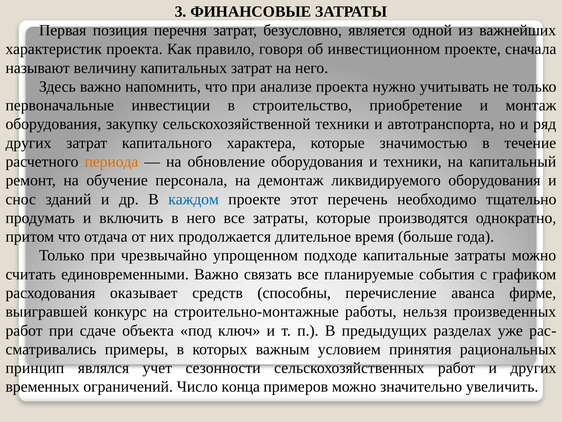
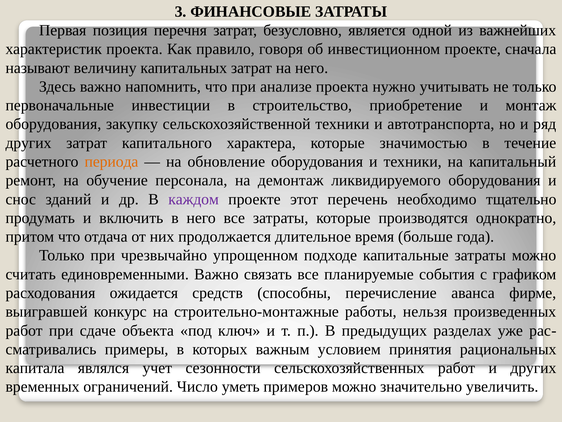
каждом colour: blue -> purple (194, 199)
оказывает: оказывает -> ожидается (144, 293)
принцип: принцип -> капитала (35, 368)
конца: конца -> уметь (241, 386)
